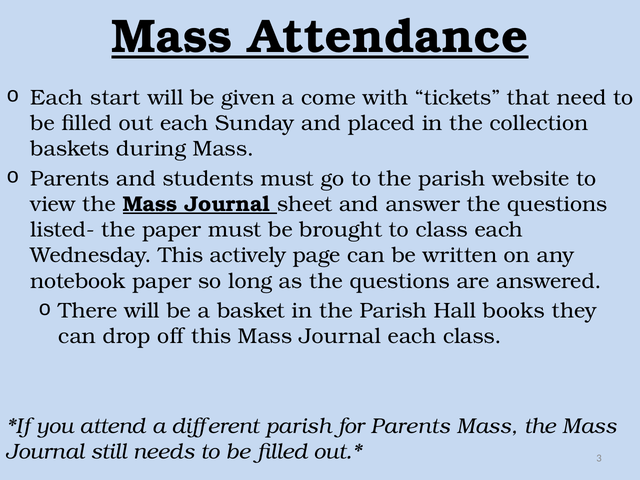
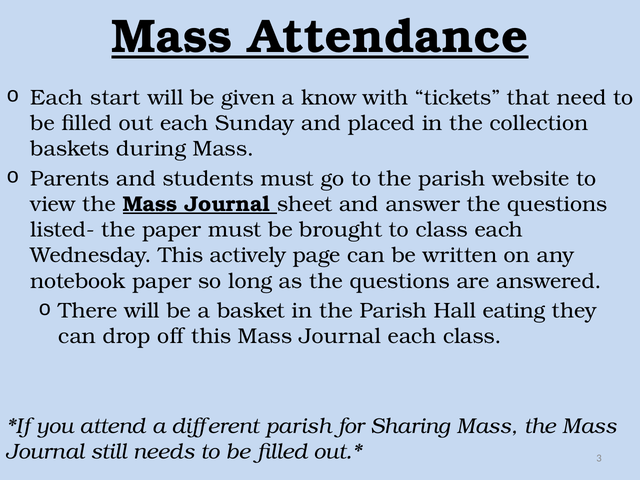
come: come -> know (329, 97)
books: books -> eating (514, 311)
for Parents: Parents -> Sharing (410, 426)
